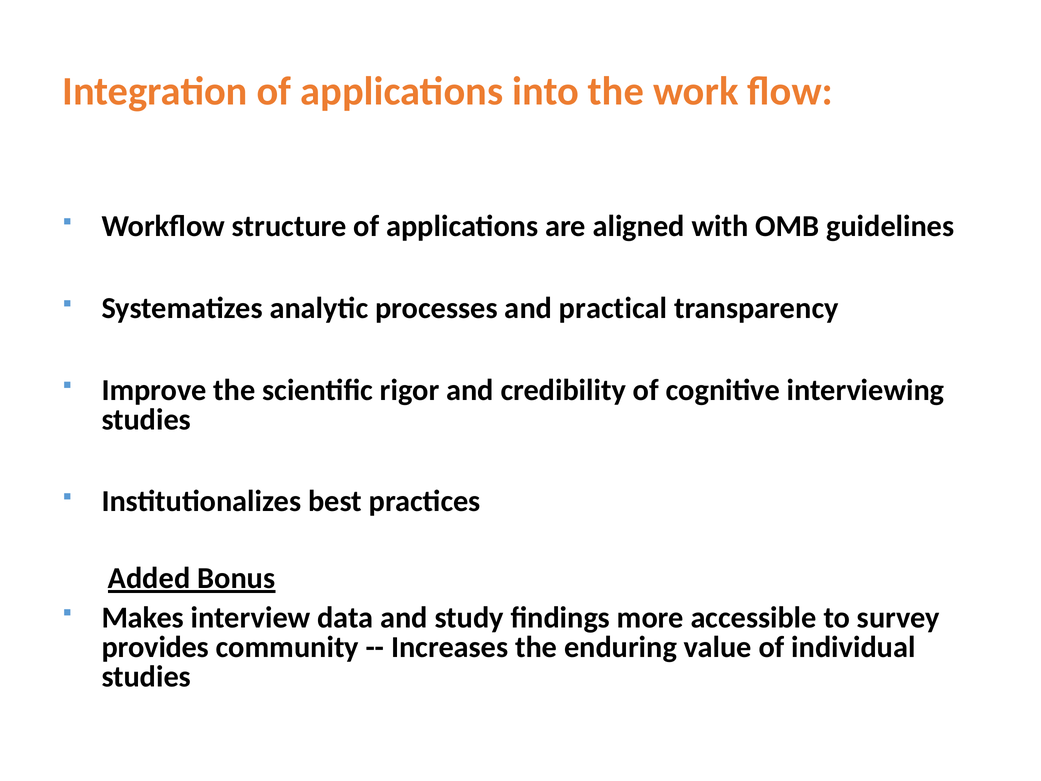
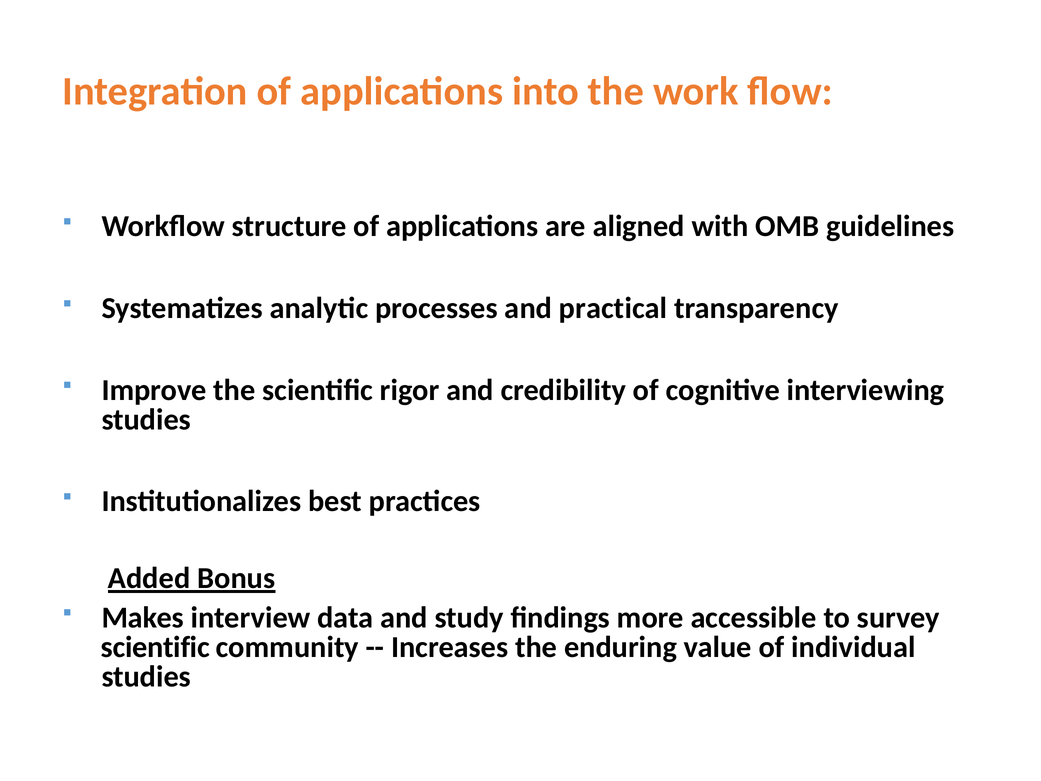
provides: provides -> scientific (155, 647)
